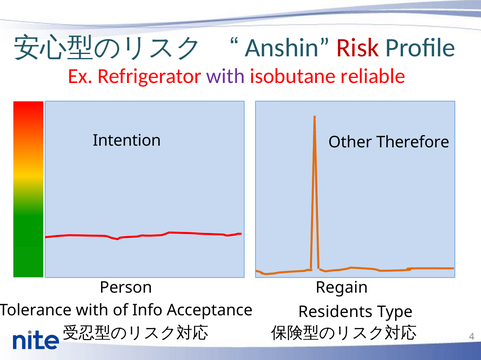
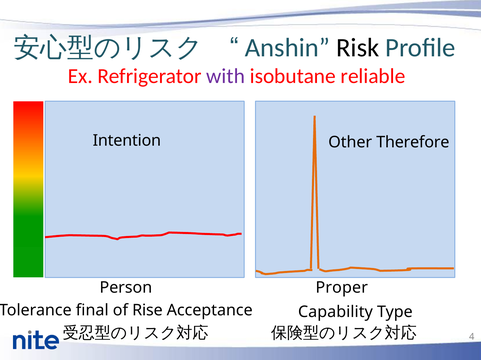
Risk colour: red -> black (358, 48)
Regain: Regain -> Proper (342, 288)
with: with -> final (92, 311)
Info: Info -> Rise (147, 311)
Residents: Residents -> Capability (335, 312)
